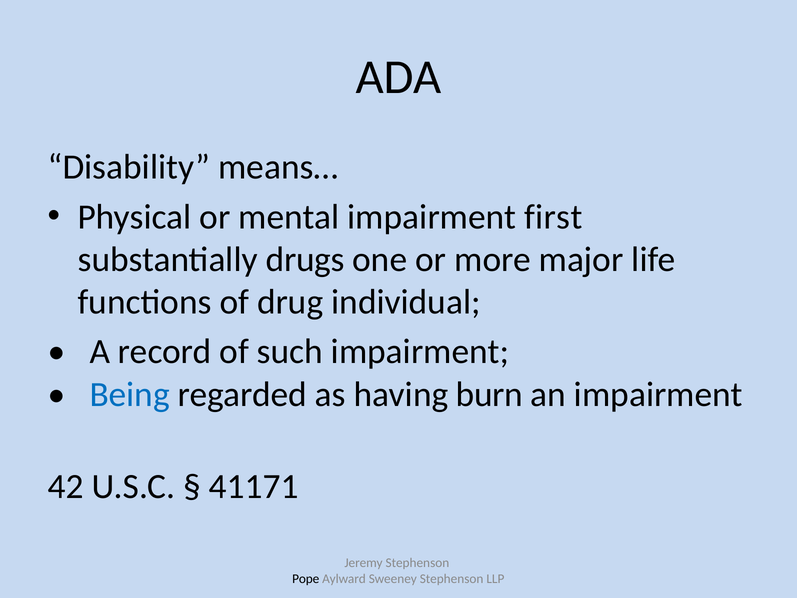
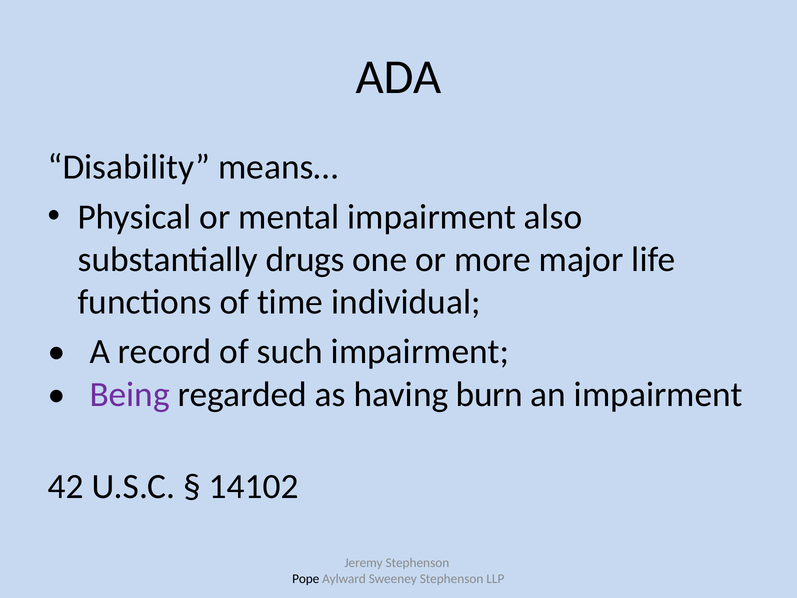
first: first -> also (553, 217)
drug: drug -> time (290, 302)
Being colour: blue -> purple (130, 394)
41171: 41171 -> 14102 (254, 486)
